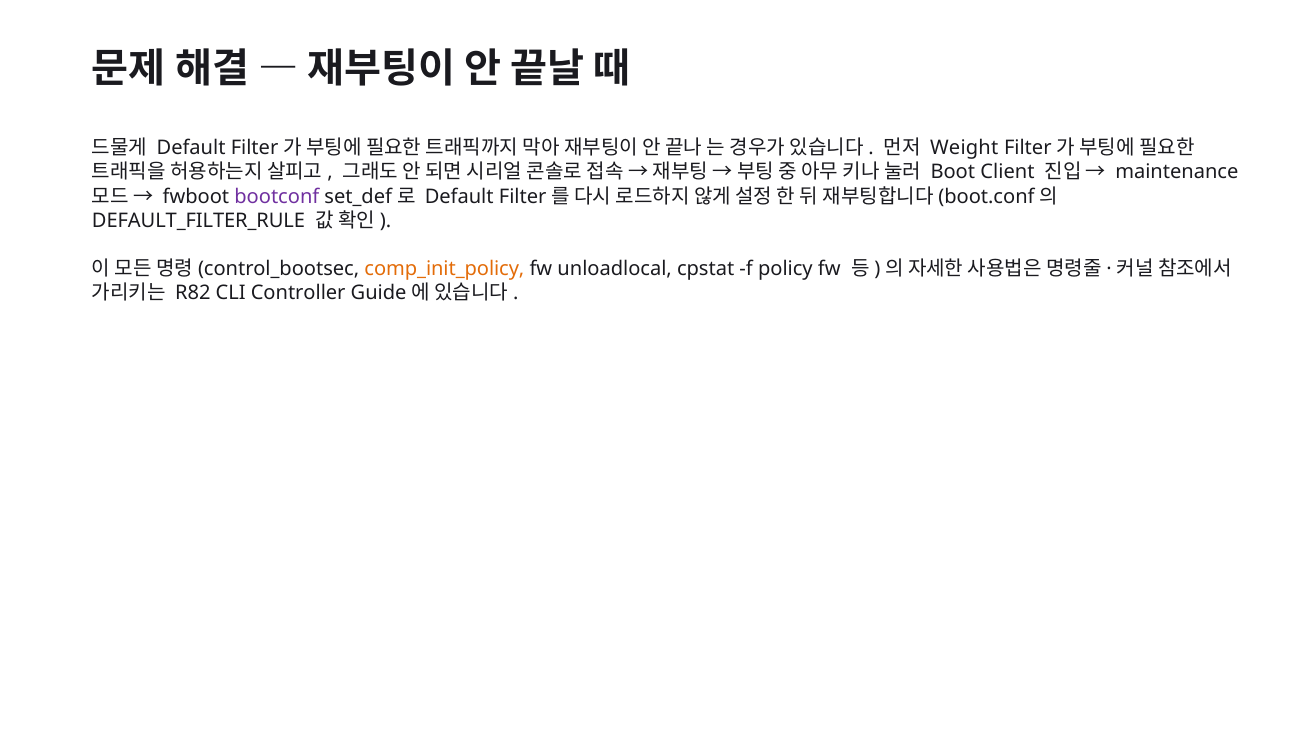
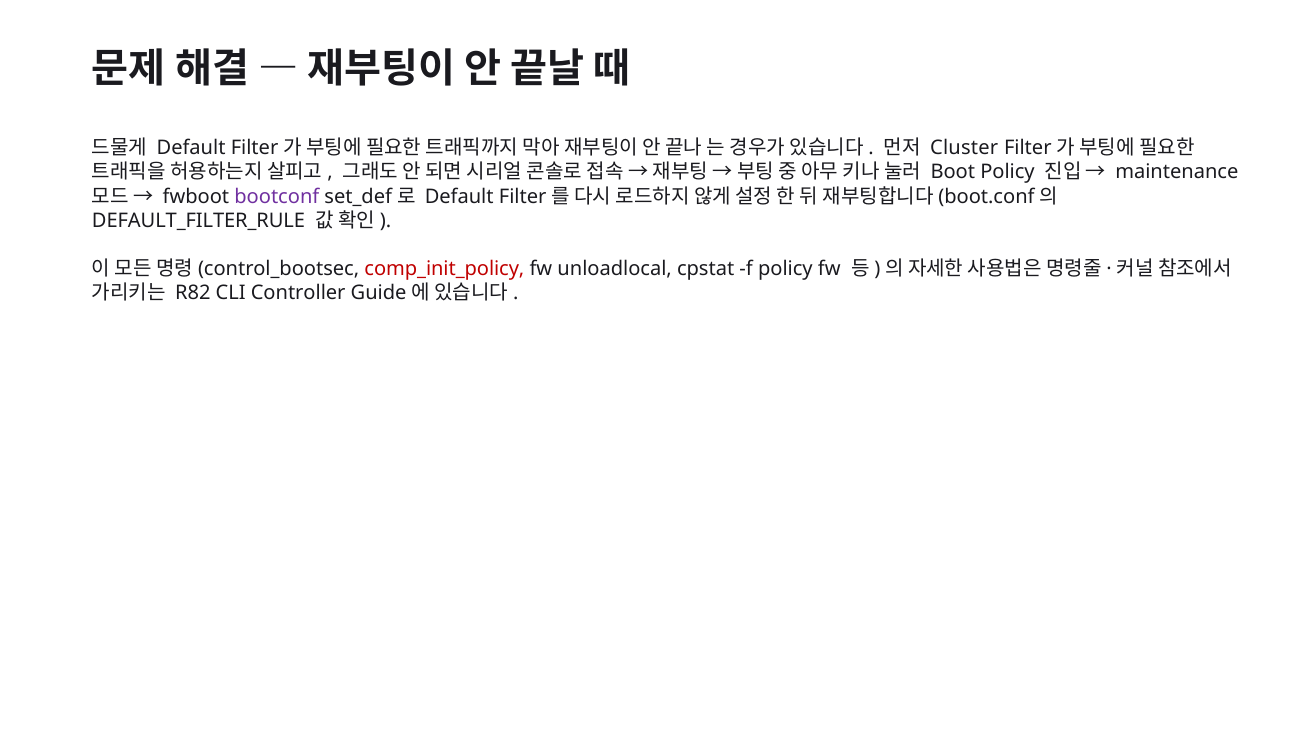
Weight: Weight -> Cluster (964, 148)
Boot Client: Client -> Policy (1008, 172)
comp_init_policy colour: orange -> red (444, 269)
